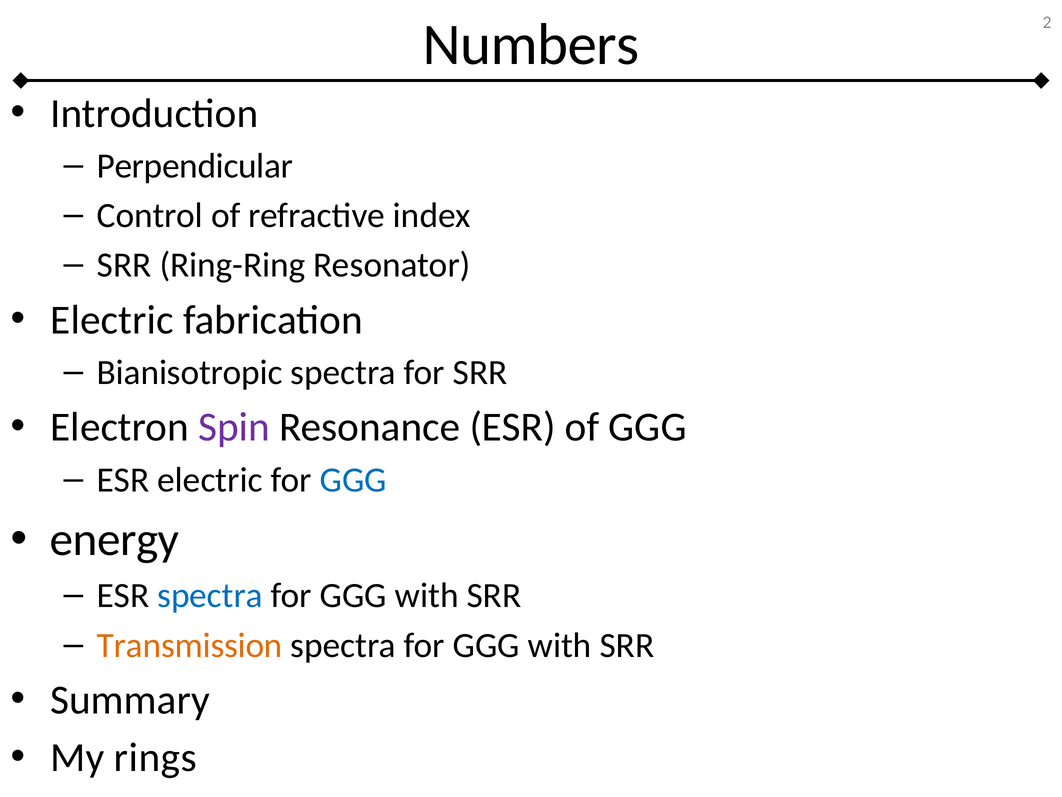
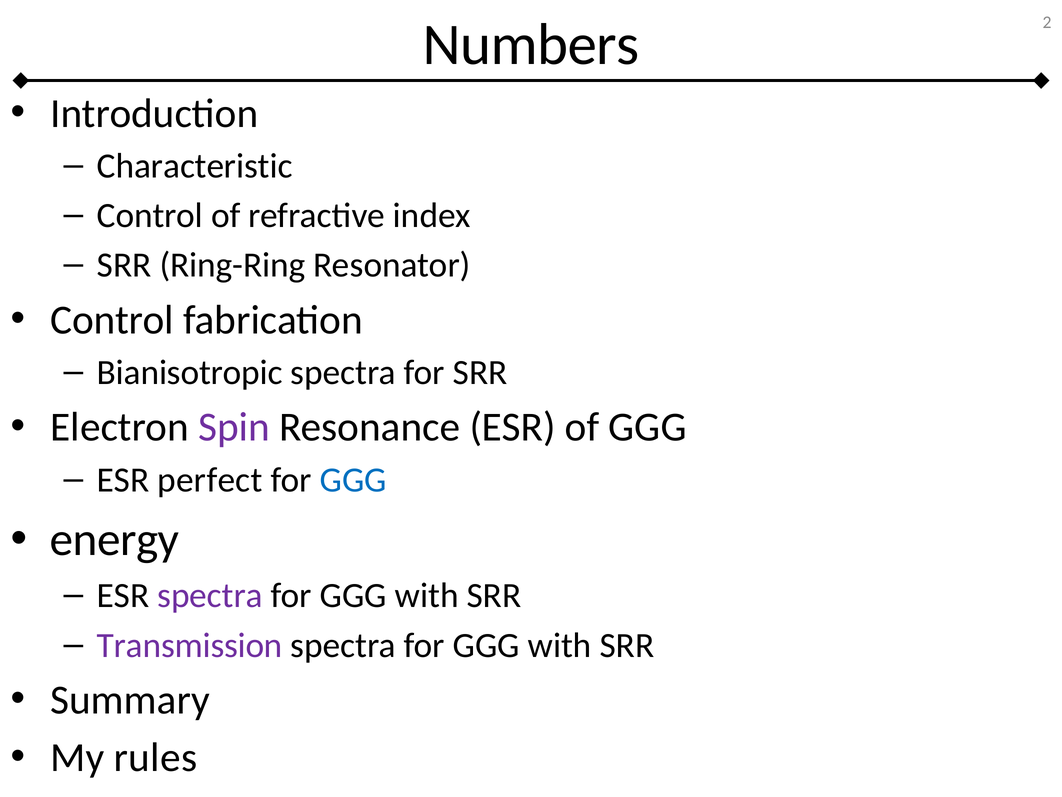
Perpendicular: Perpendicular -> Characteristic (195, 166)
Electric: Electric -> Control (112, 320)
ESR electric: electric -> perfect (210, 480)
spectra colour: blue -> purple (210, 595)
Transmission colour: orange -> purple (190, 645)
rings: rings -> rules (155, 757)
